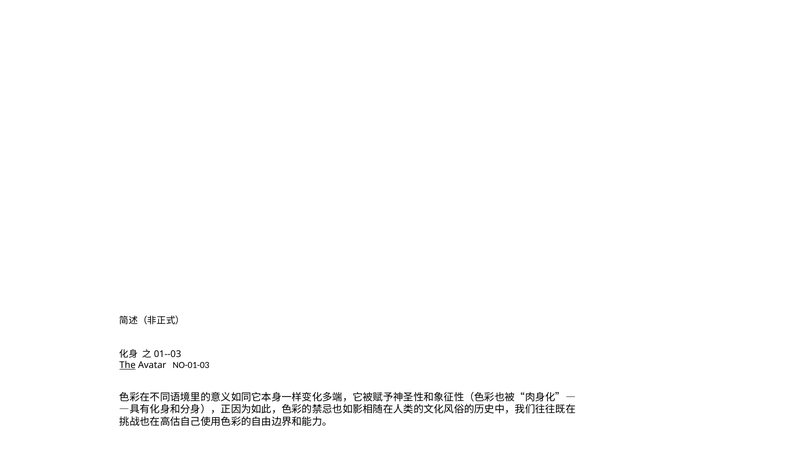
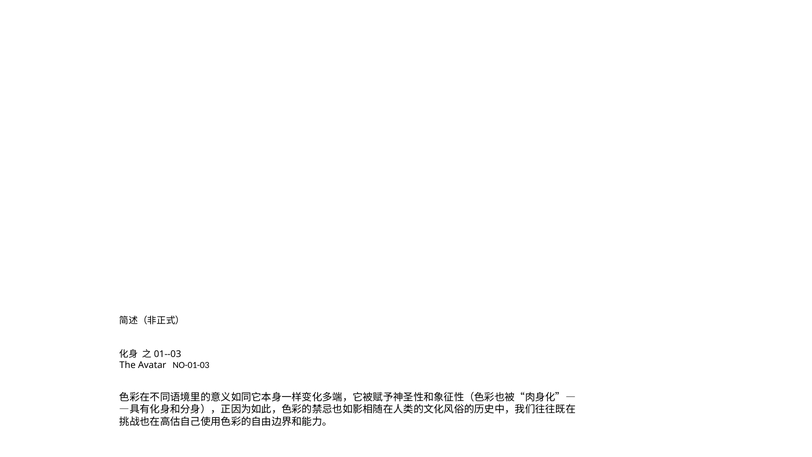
The underline: present -> none (128, 365)
